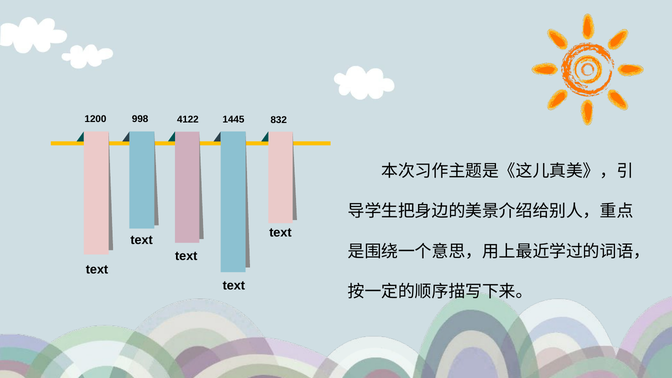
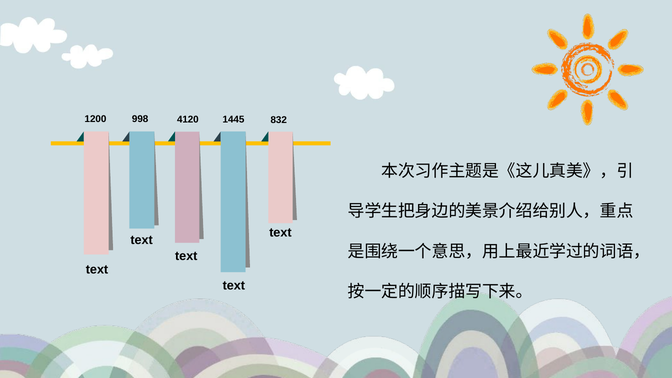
4122: 4122 -> 4120 (188, 120)
